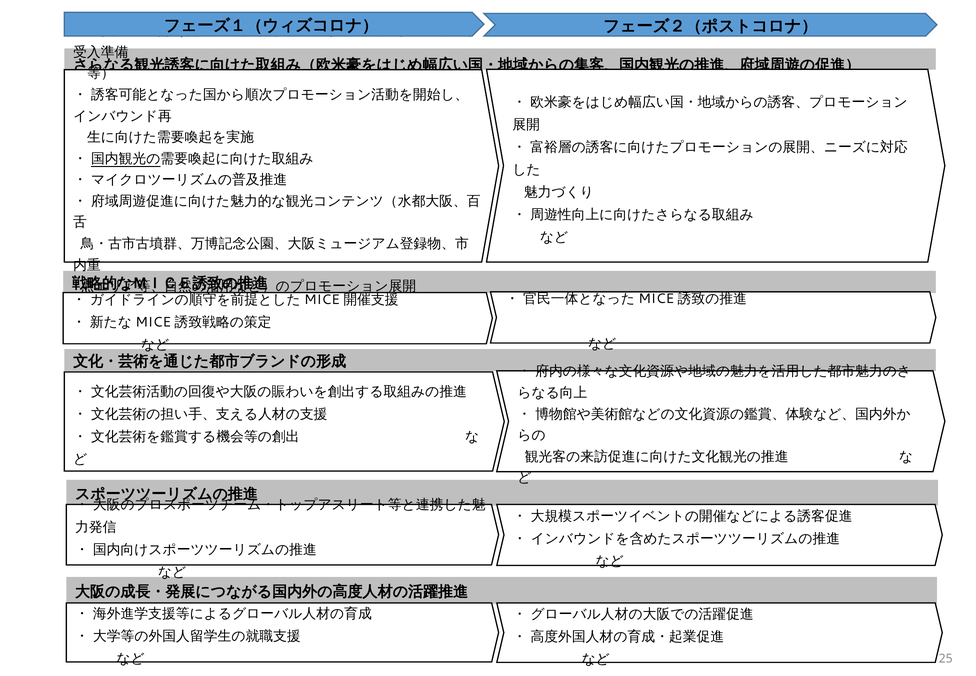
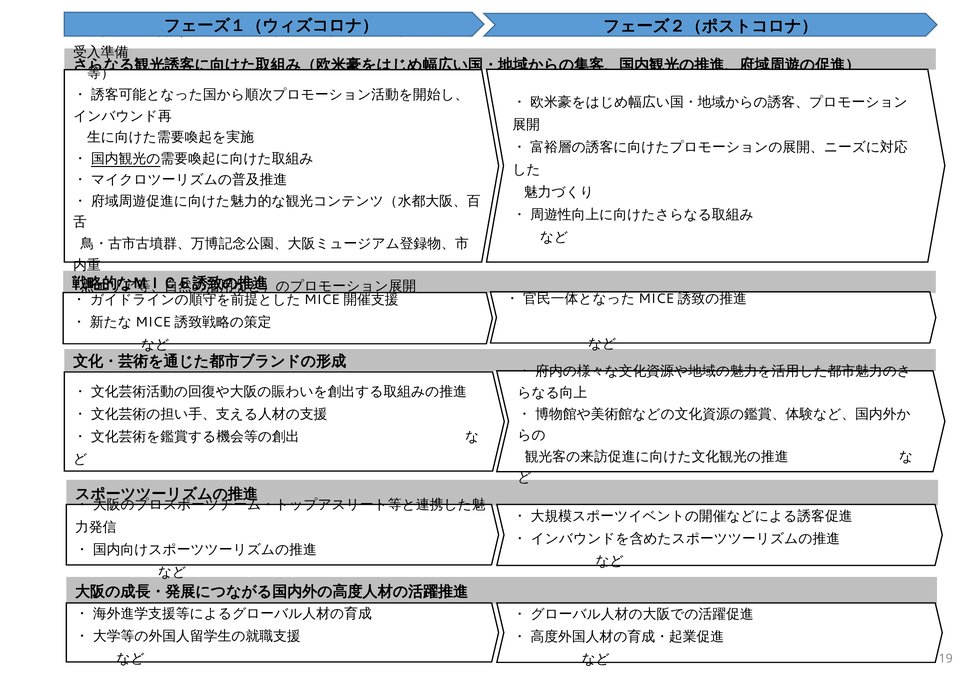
25: 25 -> 19 (946, 659)
